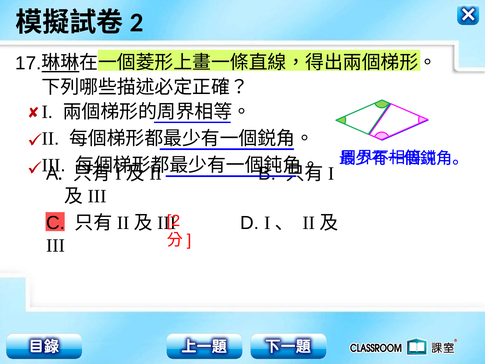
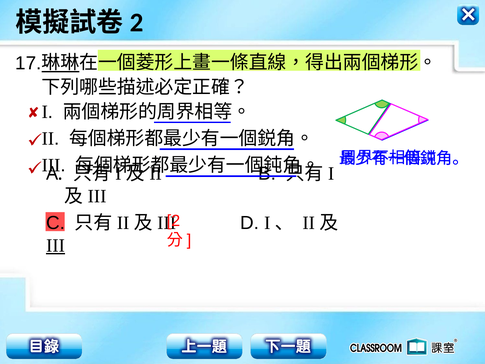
III underline: none -> present (56, 245)
